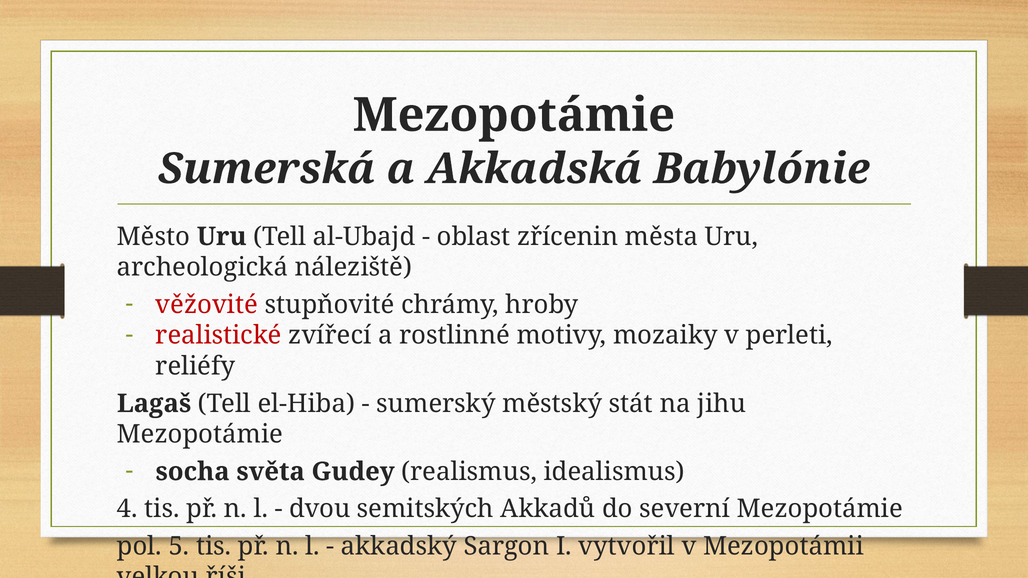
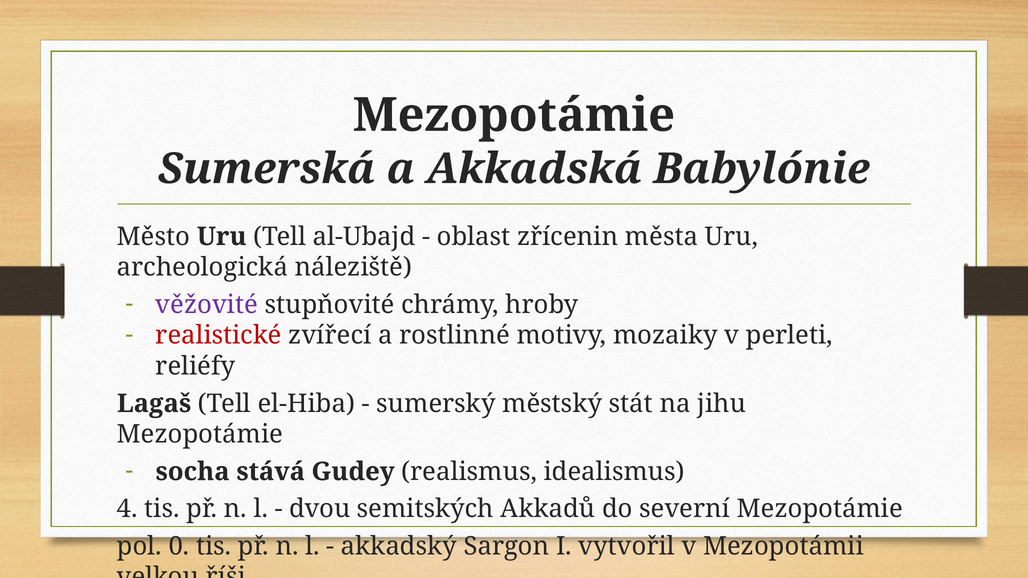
věžovité colour: red -> purple (207, 305)
světa: světa -> stává (271, 472)
5: 5 -> 0 (179, 546)
